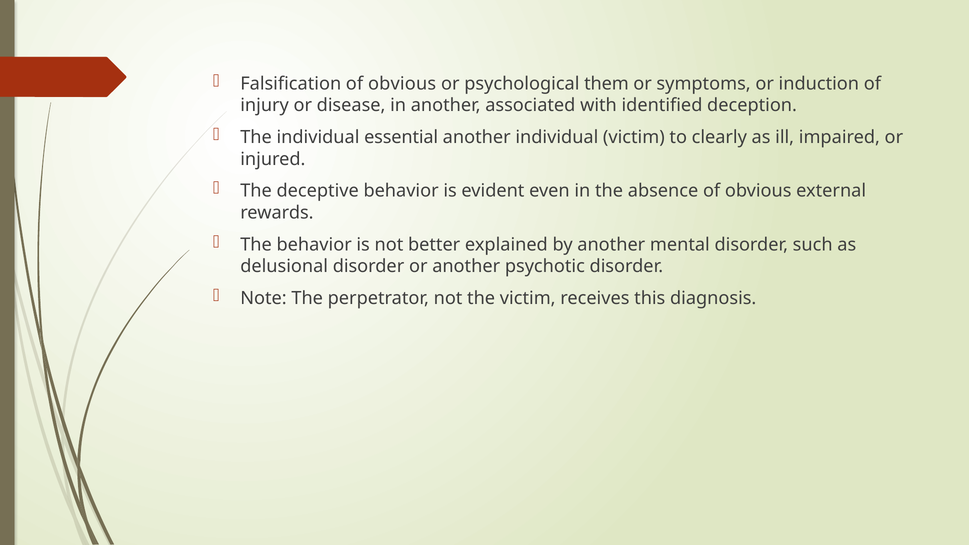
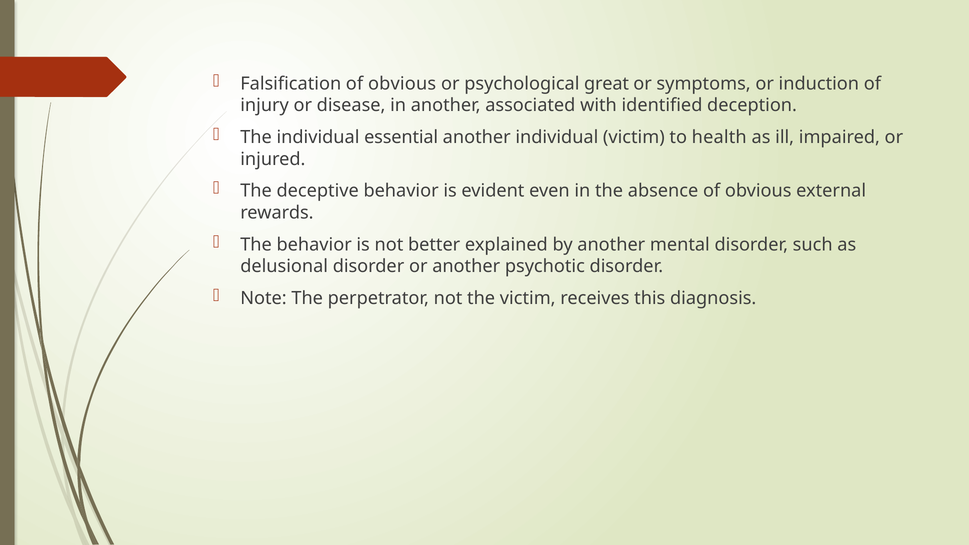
them: them -> great (606, 84)
clearly: clearly -> health (719, 137)
